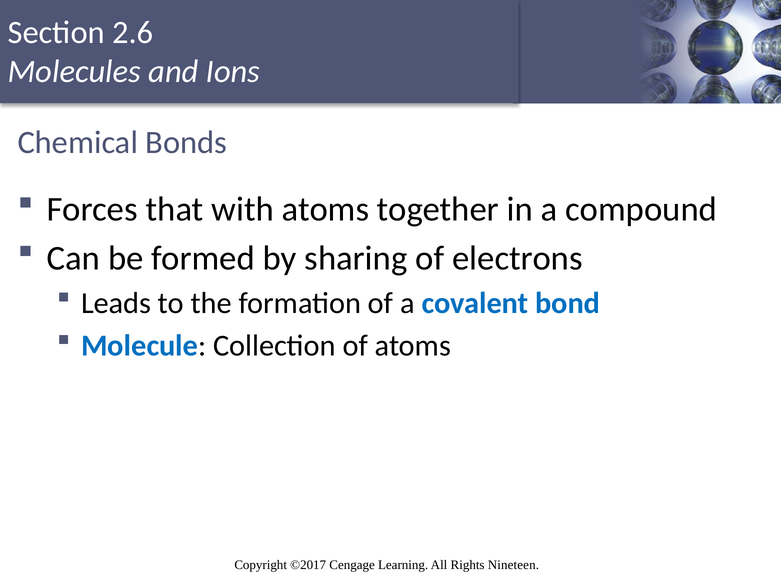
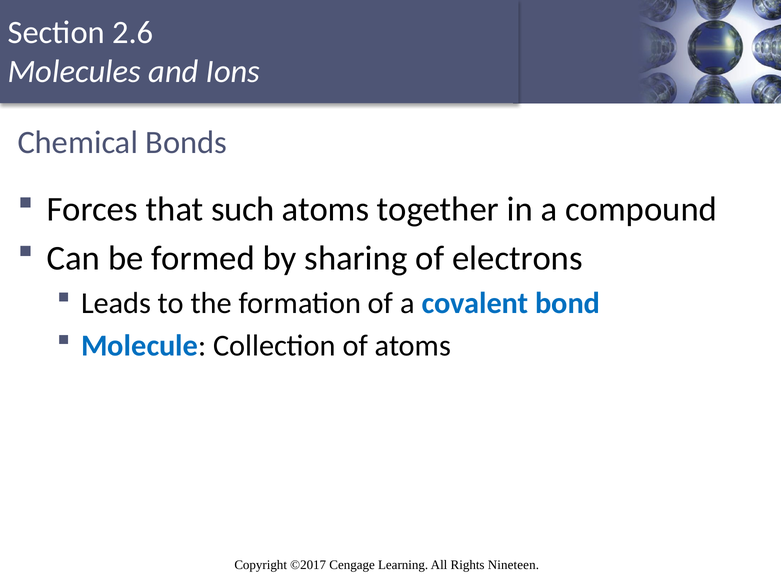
with: with -> such (243, 209)
